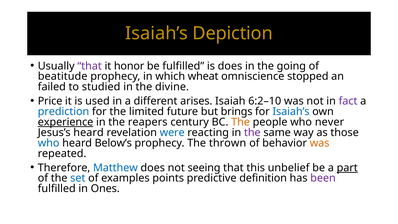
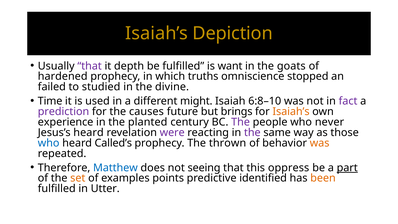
honor: honor -> depth (129, 66)
is does: does -> want (230, 66)
going: going -> goats (291, 66)
beatitude: beatitude -> hardened (63, 76)
wheat: wheat -> truths (203, 76)
Price: Price -> Time (50, 101)
arises: arises -> might (196, 101)
6:2–10: 6:2–10 -> 6:8–10 (265, 101)
prediction colour: blue -> purple (64, 112)
limited: limited -> causes (146, 112)
Isaiah’s colour: blue -> orange (291, 112)
experience underline: present -> none (66, 122)
reapers: reapers -> planted (148, 122)
The colour: orange -> purple (241, 122)
were colour: blue -> purple (172, 132)
Below’s: Below’s -> Called’s (113, 143)
unbelief: unbelief -> oppress (289, 168)
set colour: blue -> orange (78, 178)
definition: definition -> identified (263, 178)
been colour: purple -> orange (323, 178)
Ones: Ones -> Utter (105, 189)
